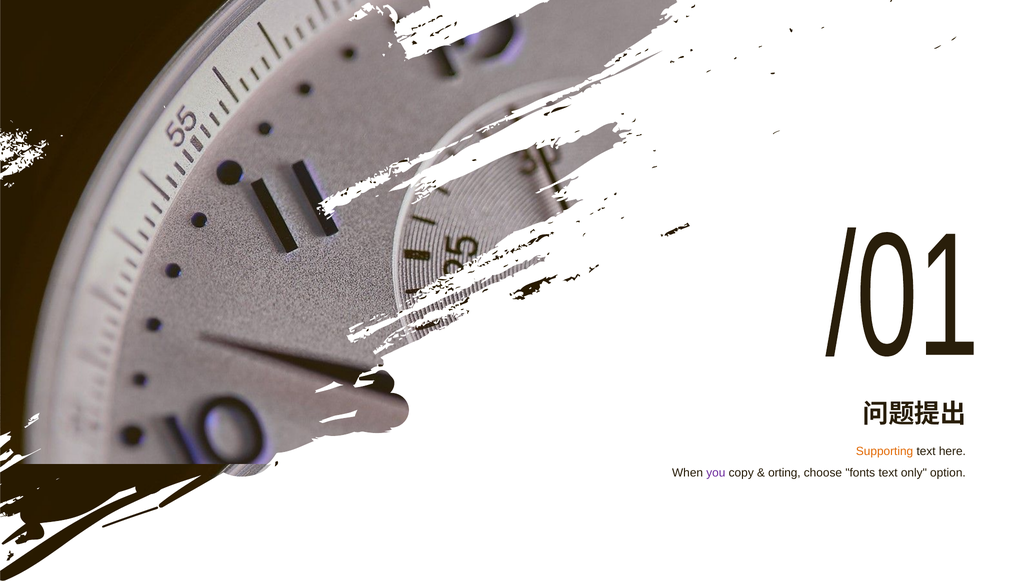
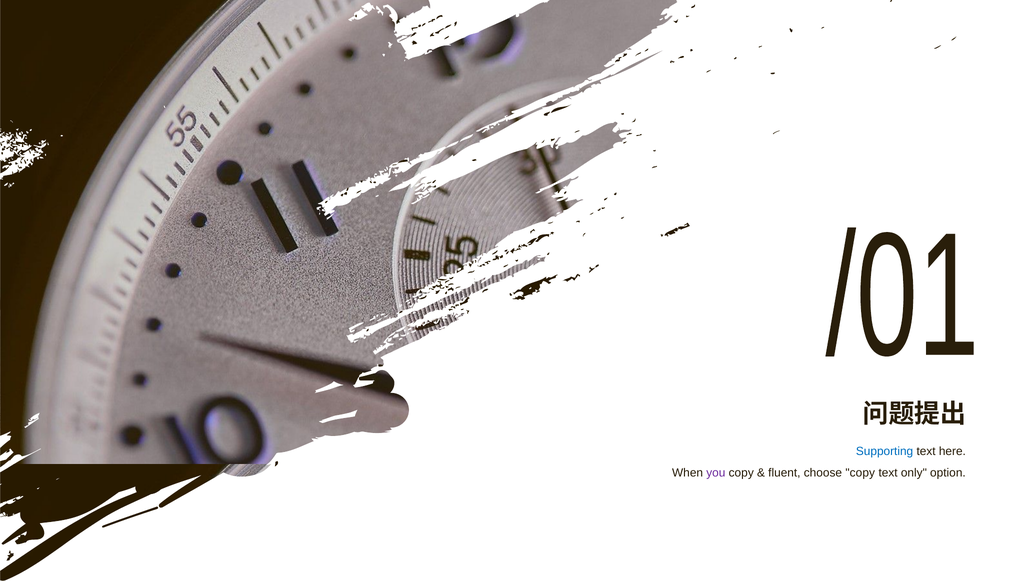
Supporting colour: orange -> blue (885, 451)
orting: orting -> fluent (784, 472)
choose fonts: fonts -> copy (860, 472)
